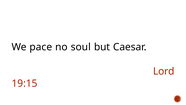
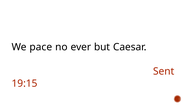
soul: soul -> ever (81, 47)
Lord: Lord -> Sent (164, 71)
